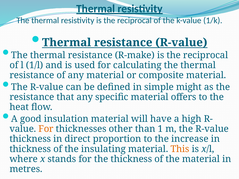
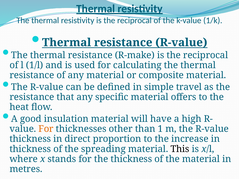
might: might -> travel (189, 87)
insulating: insulating -> spreading (103, 149)
This colour: orange -> black (180, 149)
